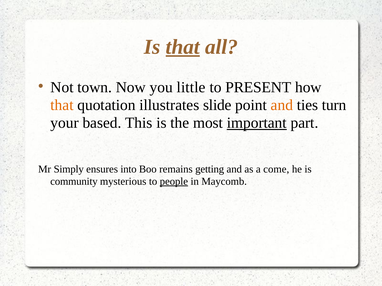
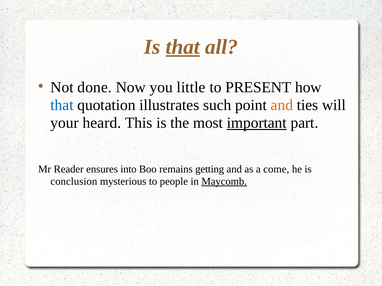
town: town -> done (95, 88)
that colour: orange -> blue (62, 105)
slide: slide -> such (217, 105)
turn: turn -> will (334, 105)
based: based -> heard (102, 123)
Simply: Simply -> Reader (69, 169)
community: community -> conclusion (74, 182)
people underline: present -> none (174, 182)
Maycomb underline: none -> present (224, 182)
